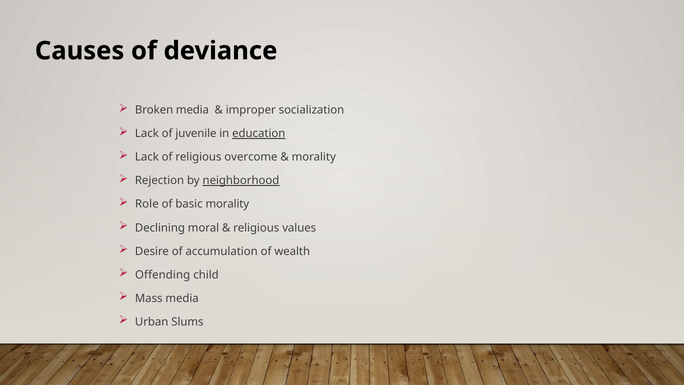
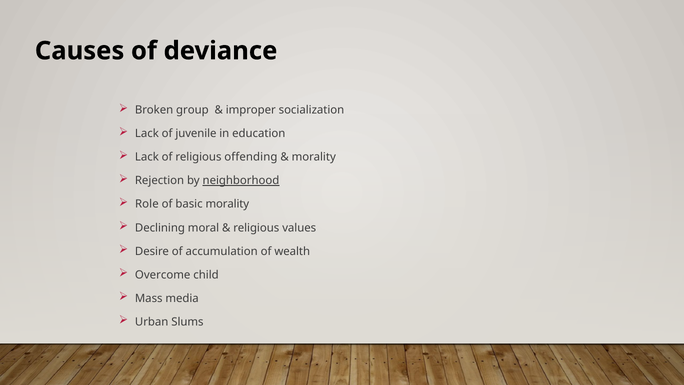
Broken media: media -> group (192, 110)
education underline: present -> none (259, 133)
overcome: overcome -> offending (251, 157)
Offending: Offending -> Overcome (163, 275)
